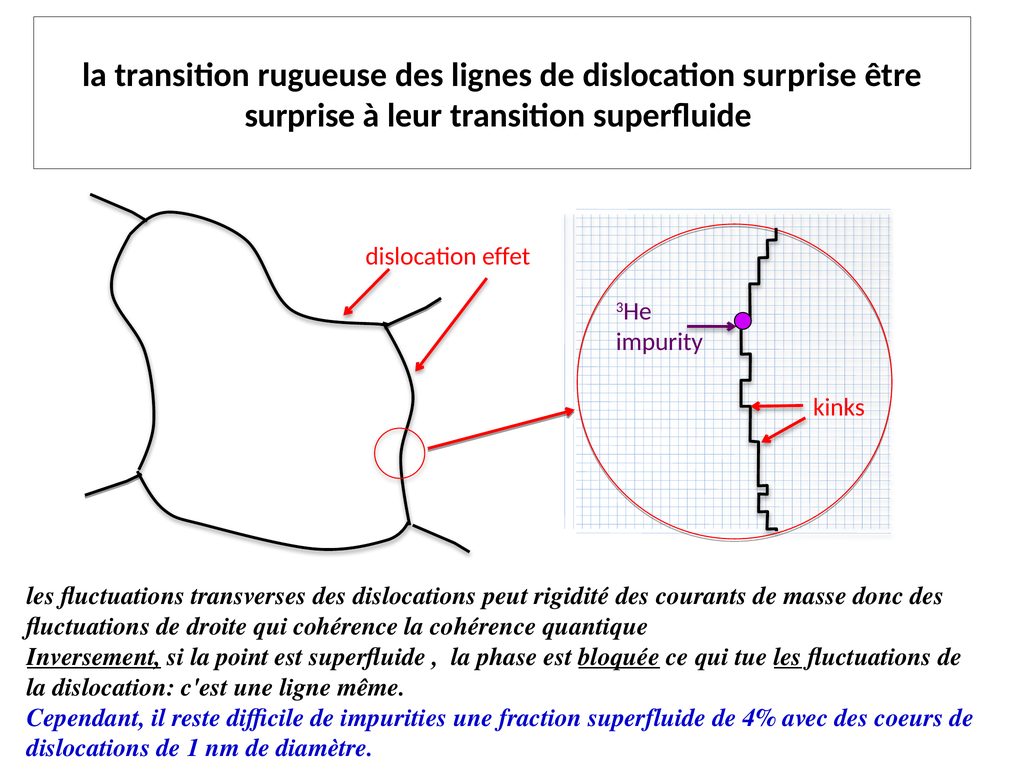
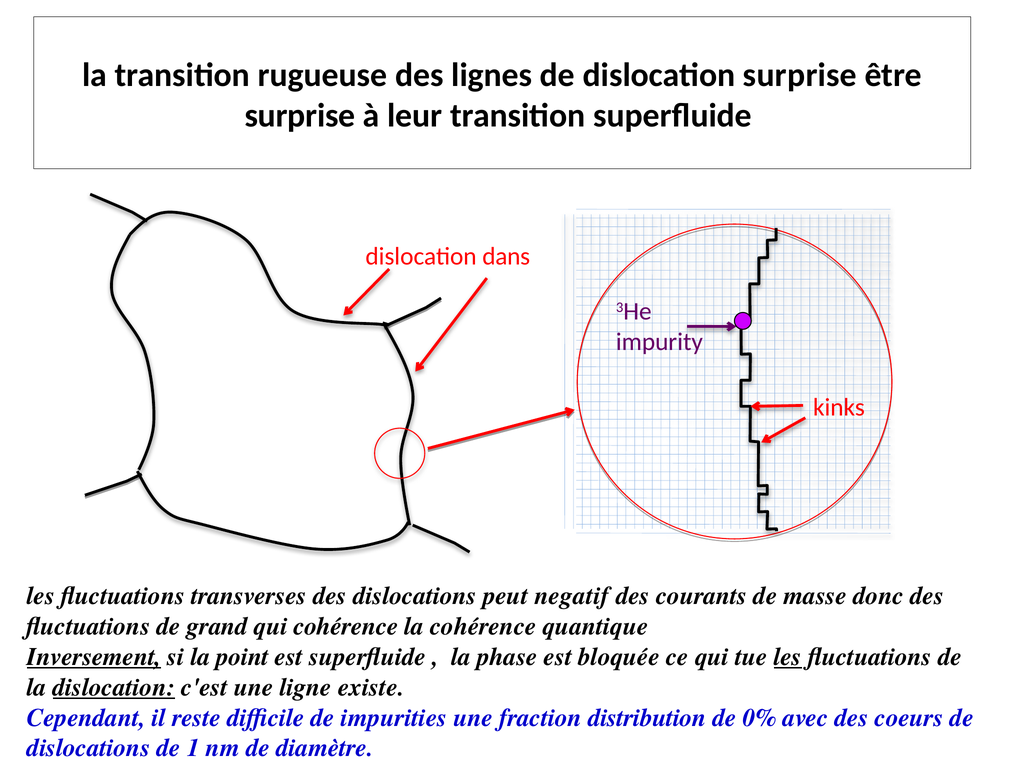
effet: effet -> dans (506, 256)
rigidité: rigidité -> negatif (572, 596)
droite: droite -> grand (217, 626)
bloquée underline: present -> none (619, 657)
dislocation underline: none -> present (114, 687)
même: même -> existe (371, 687)
fraction superfluide: superfluide -> distribution (647, 717)
4%: 4% -> 0% (760, 717)
